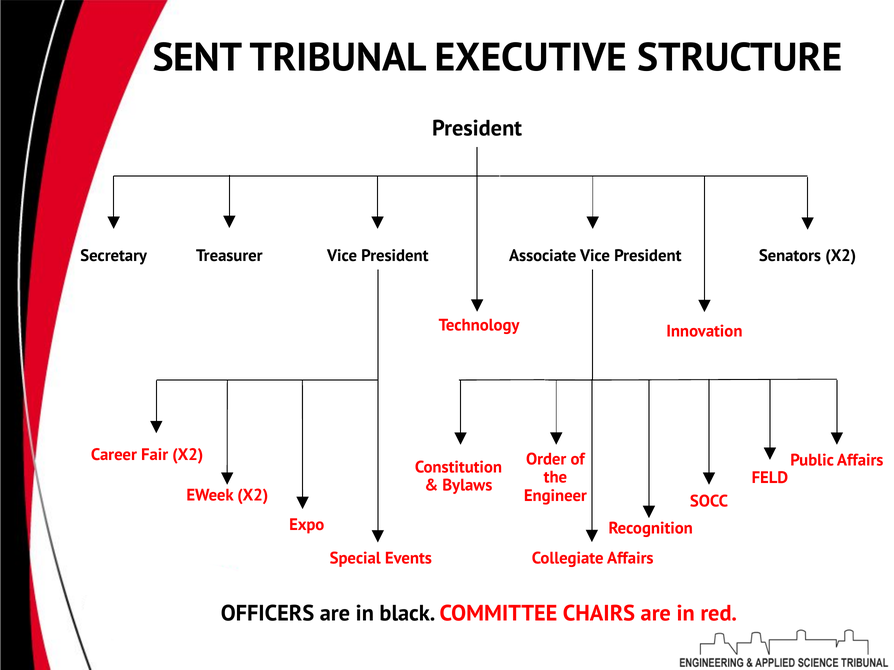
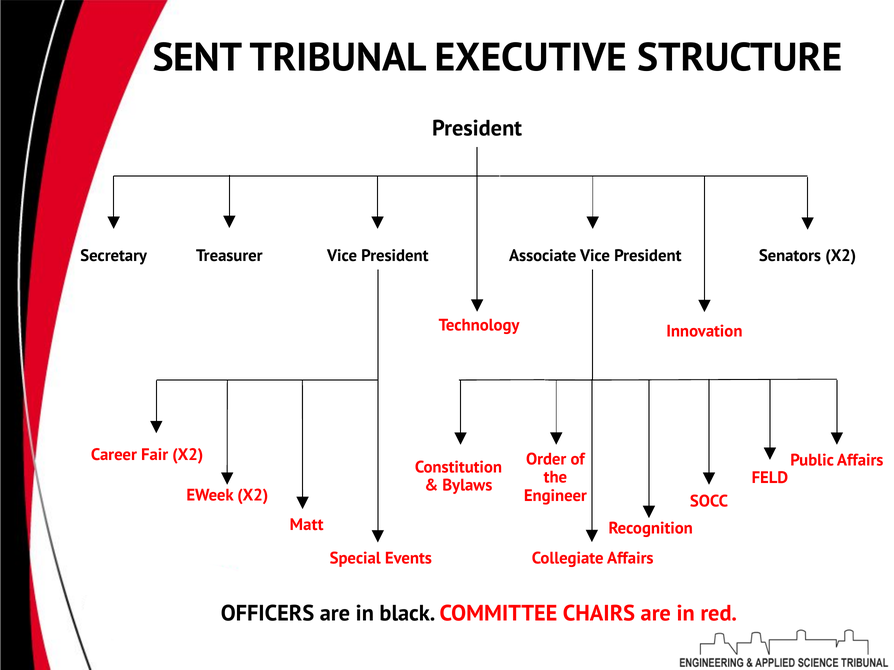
Expo: Expo -> Matt (307, 525)
